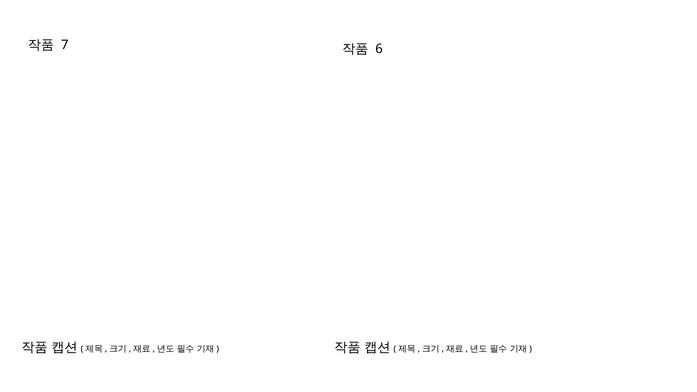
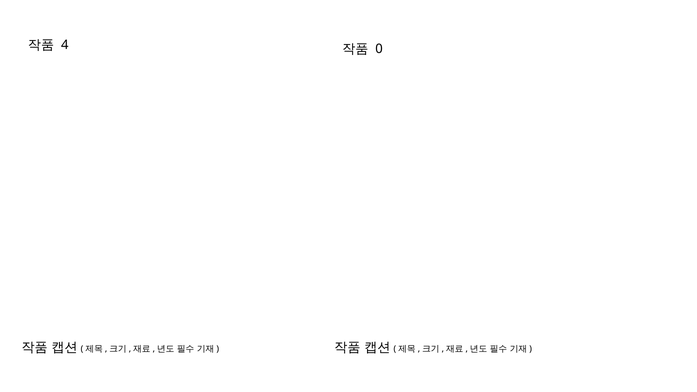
7: 7 -> 4 (65, 45)
6: 6 -> 0 (379, 49)
